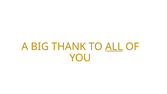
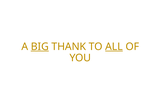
BIG underline: none -> present (40, 47)
